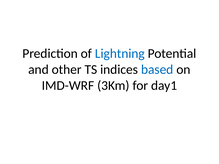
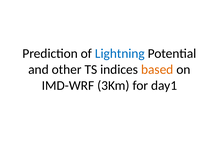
based colour: blue -> orange (157, 70)
